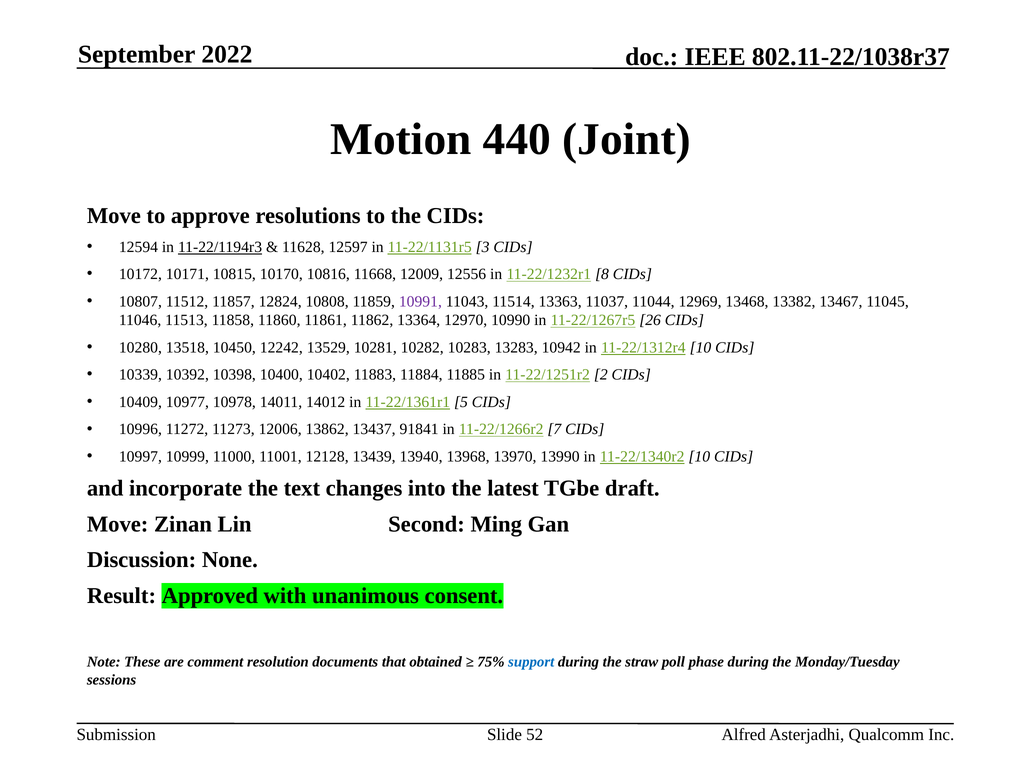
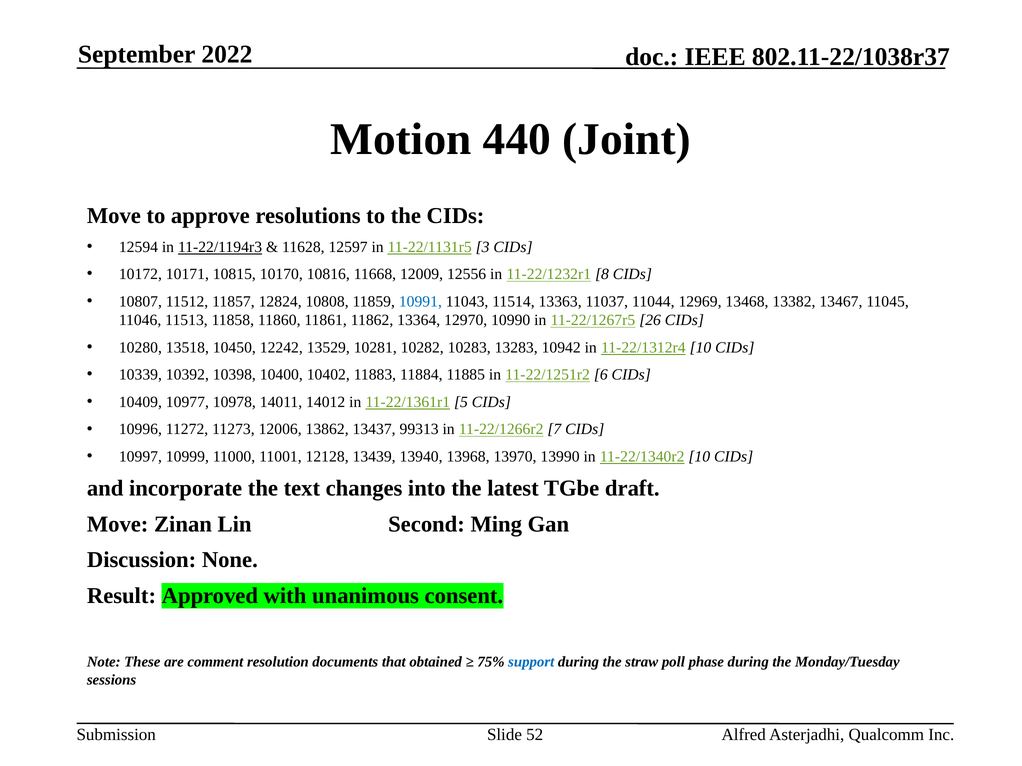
10991 colour: purple -> blue (420, 302)
2: 2 -> 6 (601, 375)
91841: 91841 -> 99313 (419, 430)
